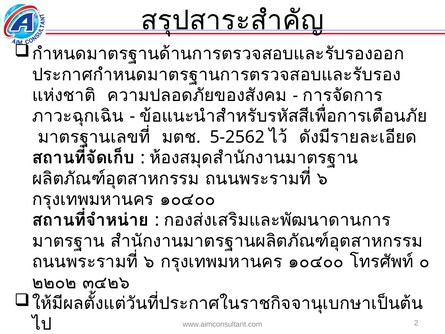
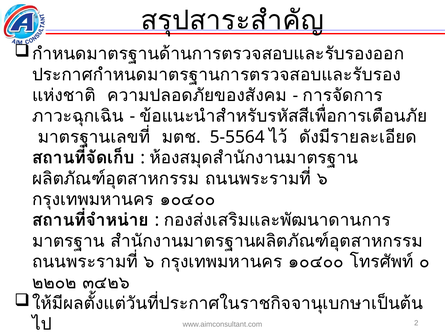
5-2562: 5-2562 -> 5-5564 (237, 137)
